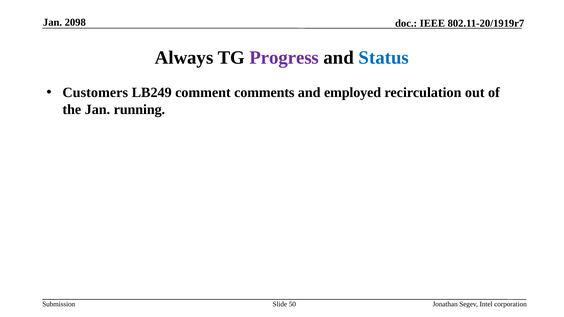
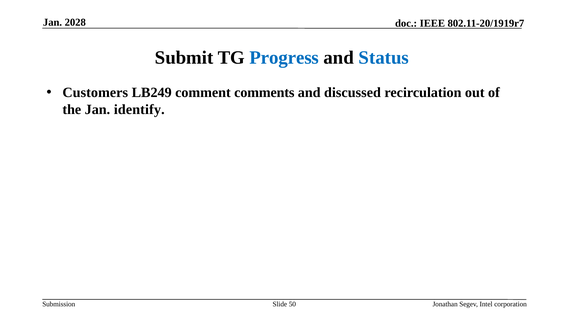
2098: 2098 -> 2028 (75, 22)
Always: Always -> Submit (184, 58)
Progress colour: purple -> blue (284, 58)
employed: employed -> discussed (352, 93)
running: running -> identify (139, 110)
